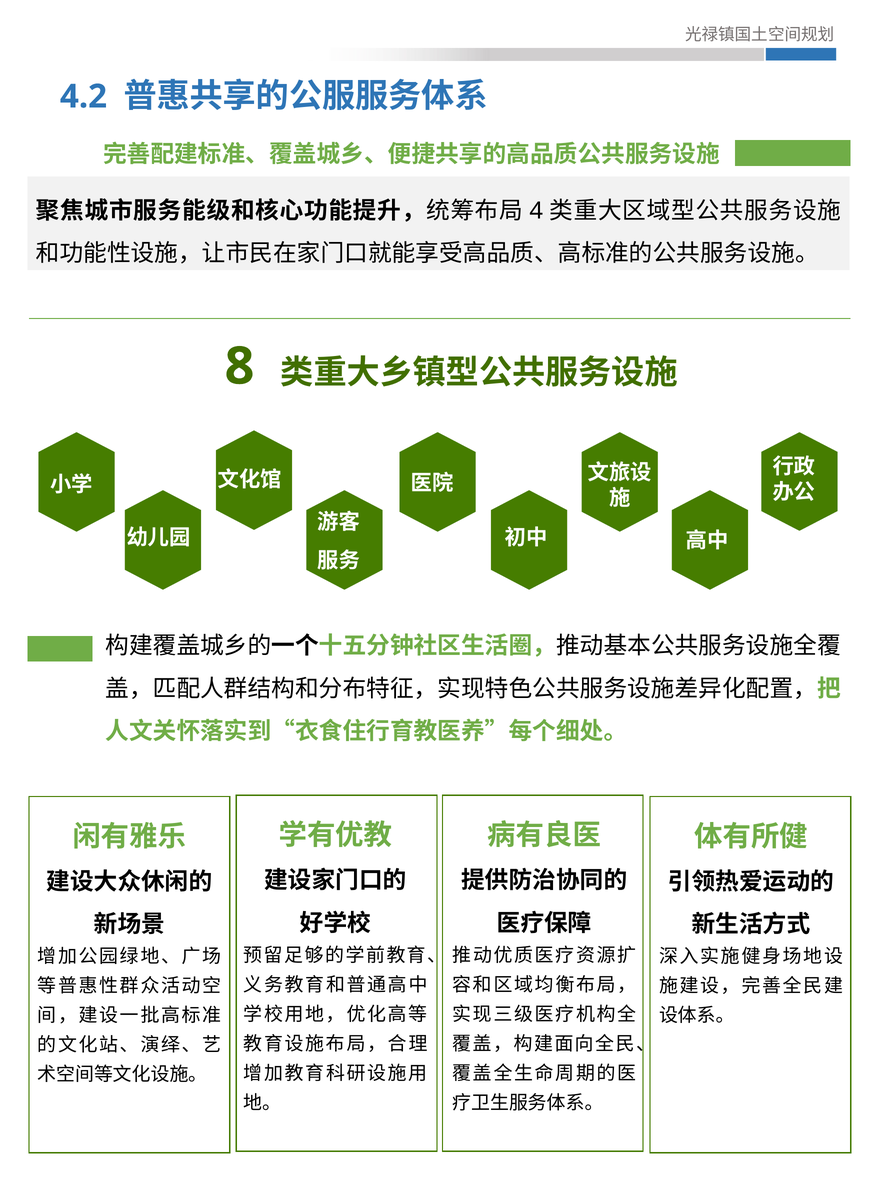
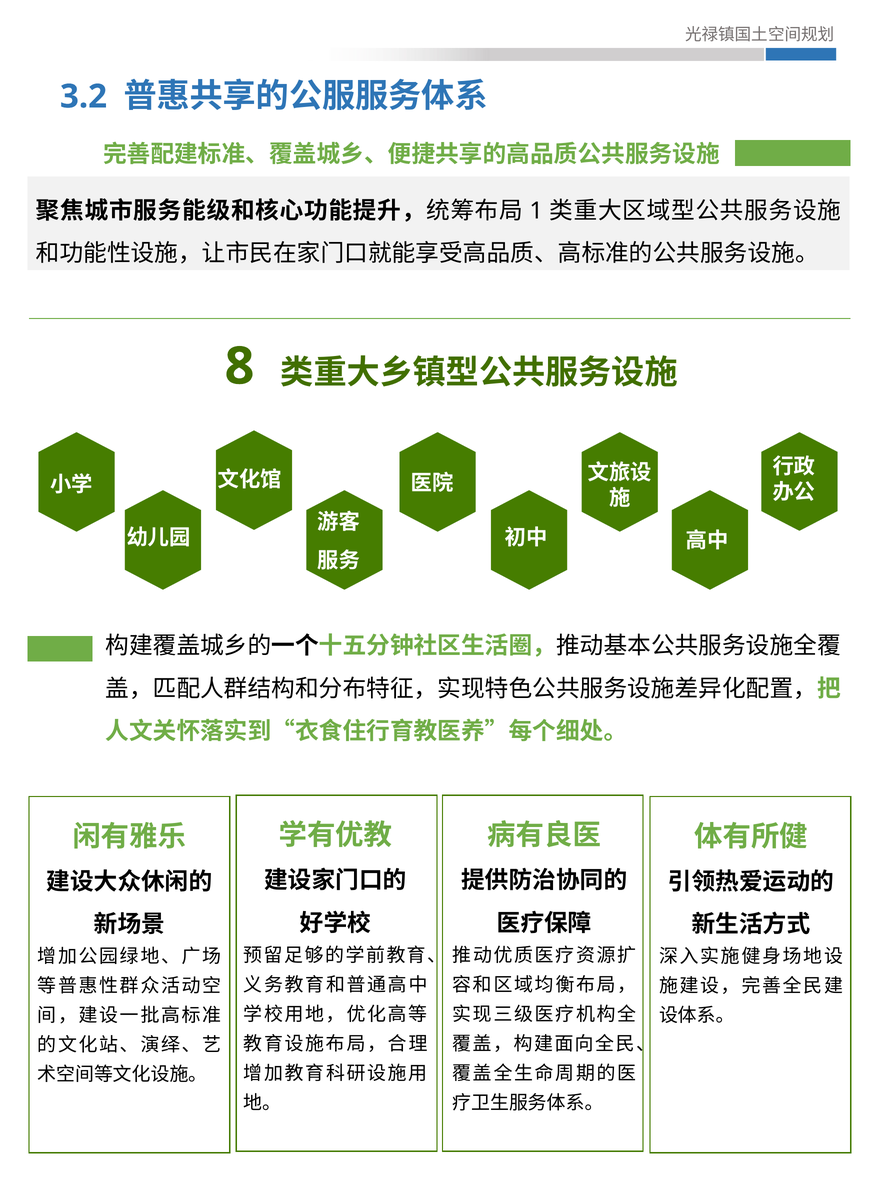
4.2: 4.2 -> 3.2 (84, 97)
4: 4 -> 1 (536, 211)
